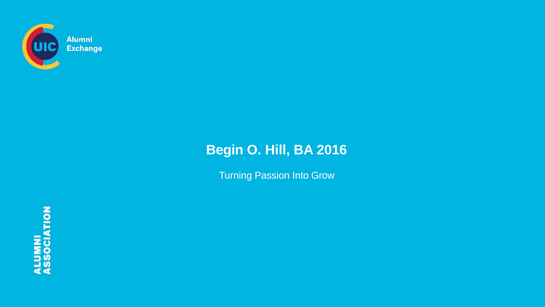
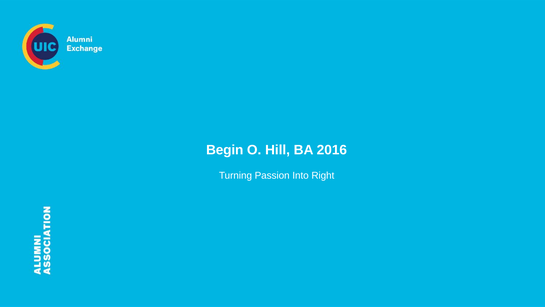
Grow: Grow -> Right (323, 175)
